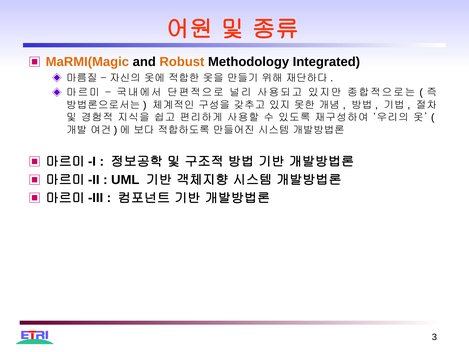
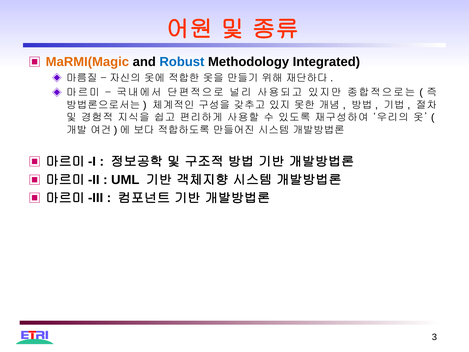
Robust colour: orange -> blue (182, 62)
